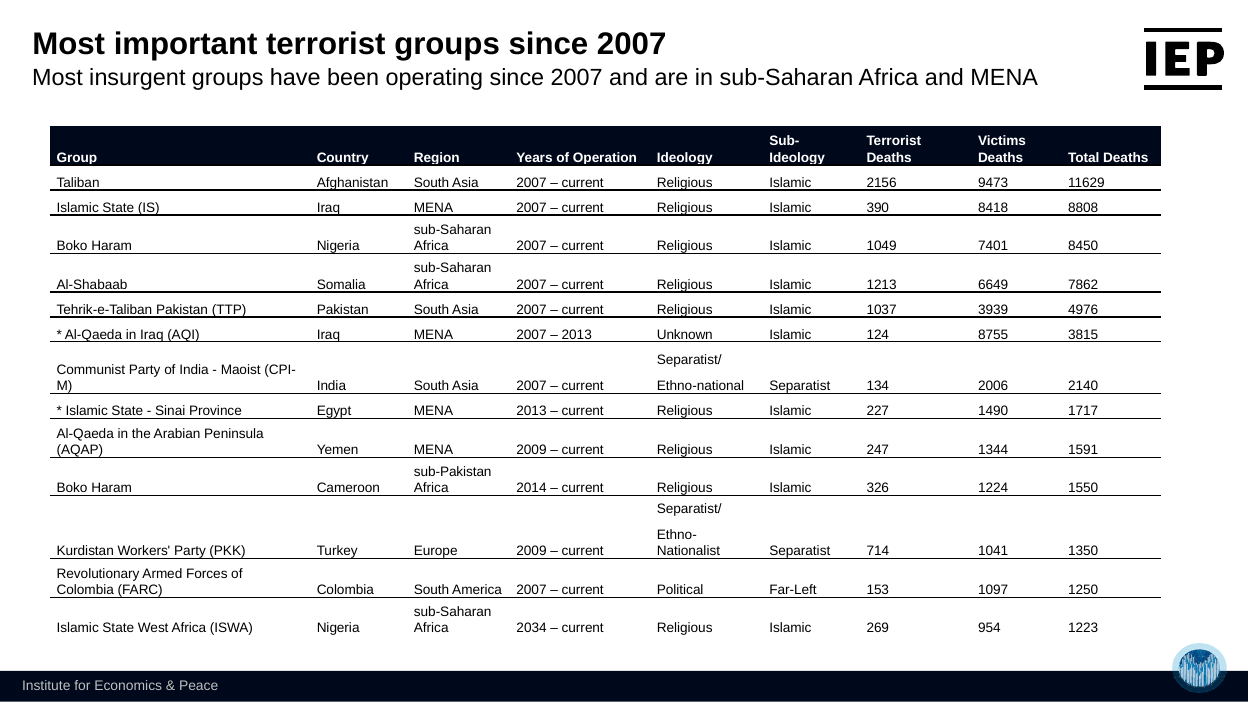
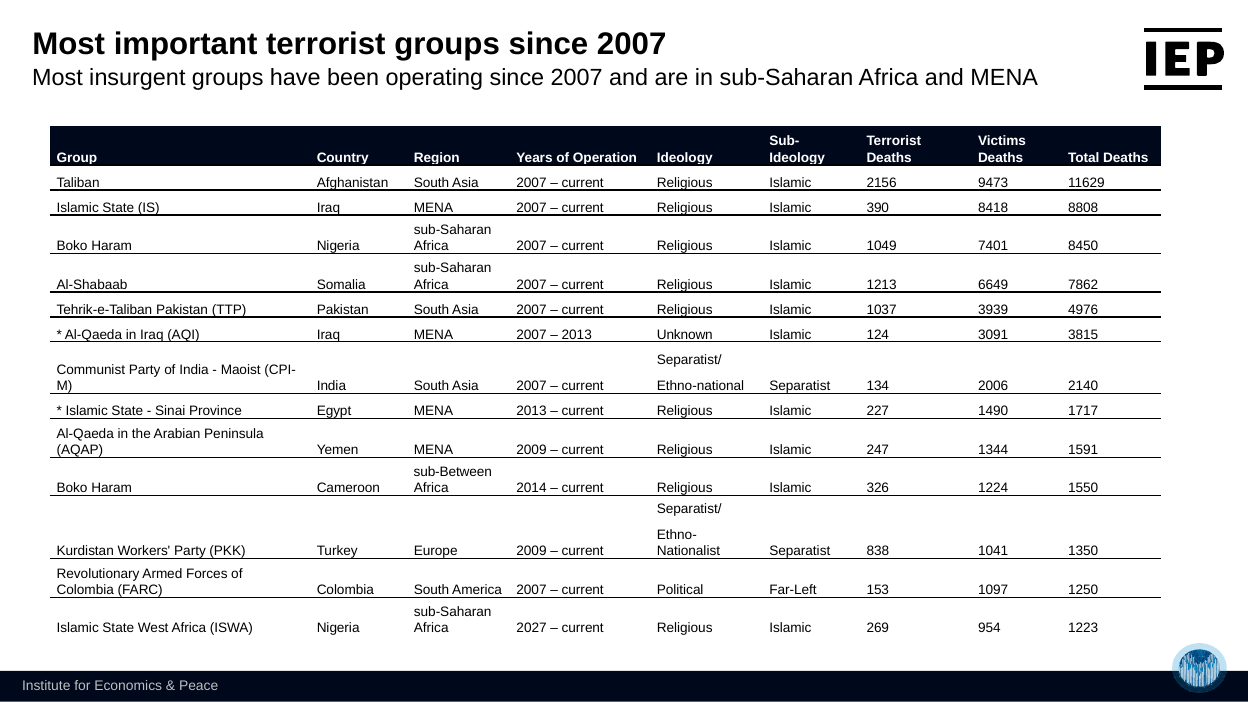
8755: 8755 -> 3091 (993, 335)
sub-Pakistan: sub-Pakistan -> sub-Between (453, 472)
714: 714 -> 838 (878, 551)
2034: 2034 -> 2027 (532, 628)
